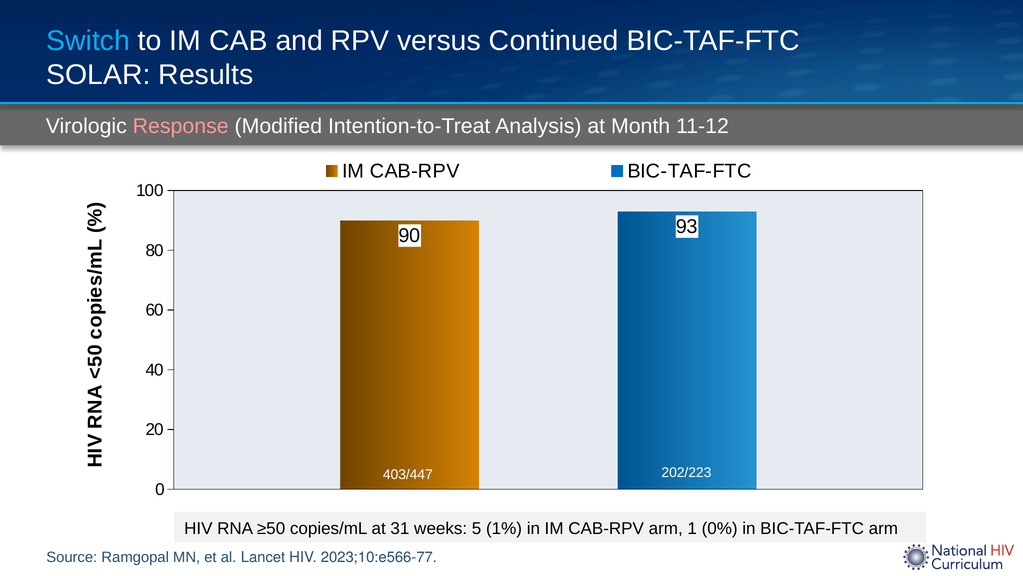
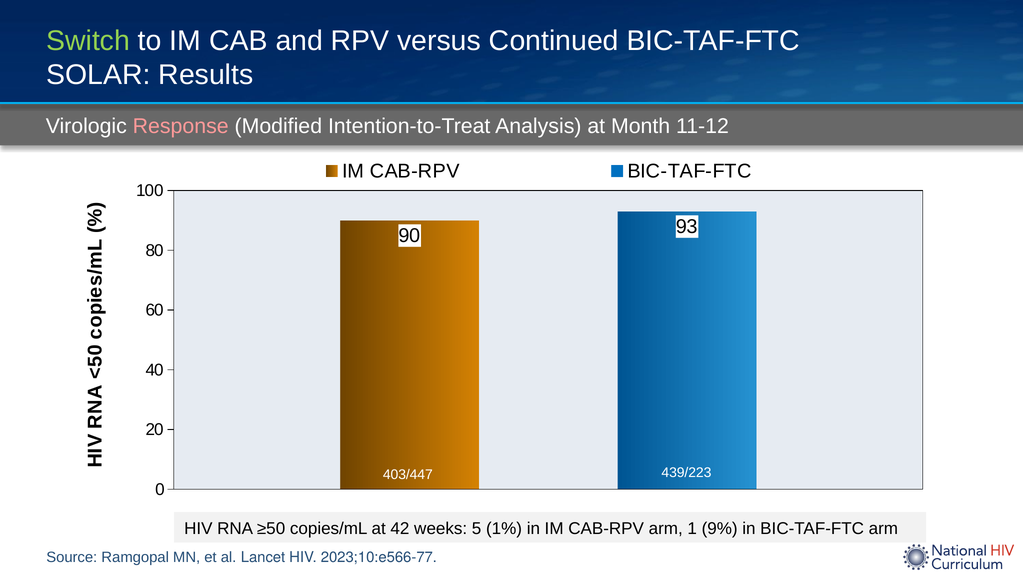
Switch colour: light blue -> light green (88, 41)
202/223: 202/223 -> 439/223 (686, 472)
31: 31 -> 42 (400, 528)
0%: 0% -> 9% (720, 528)
